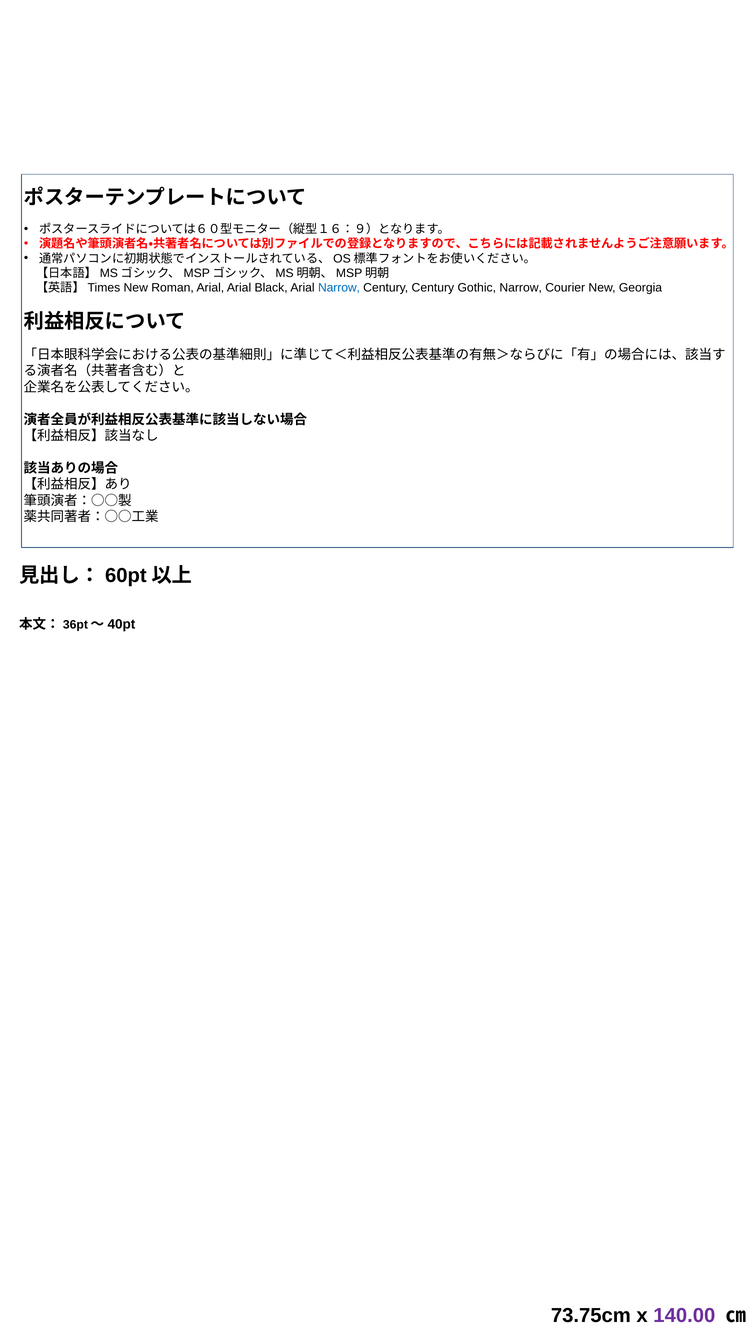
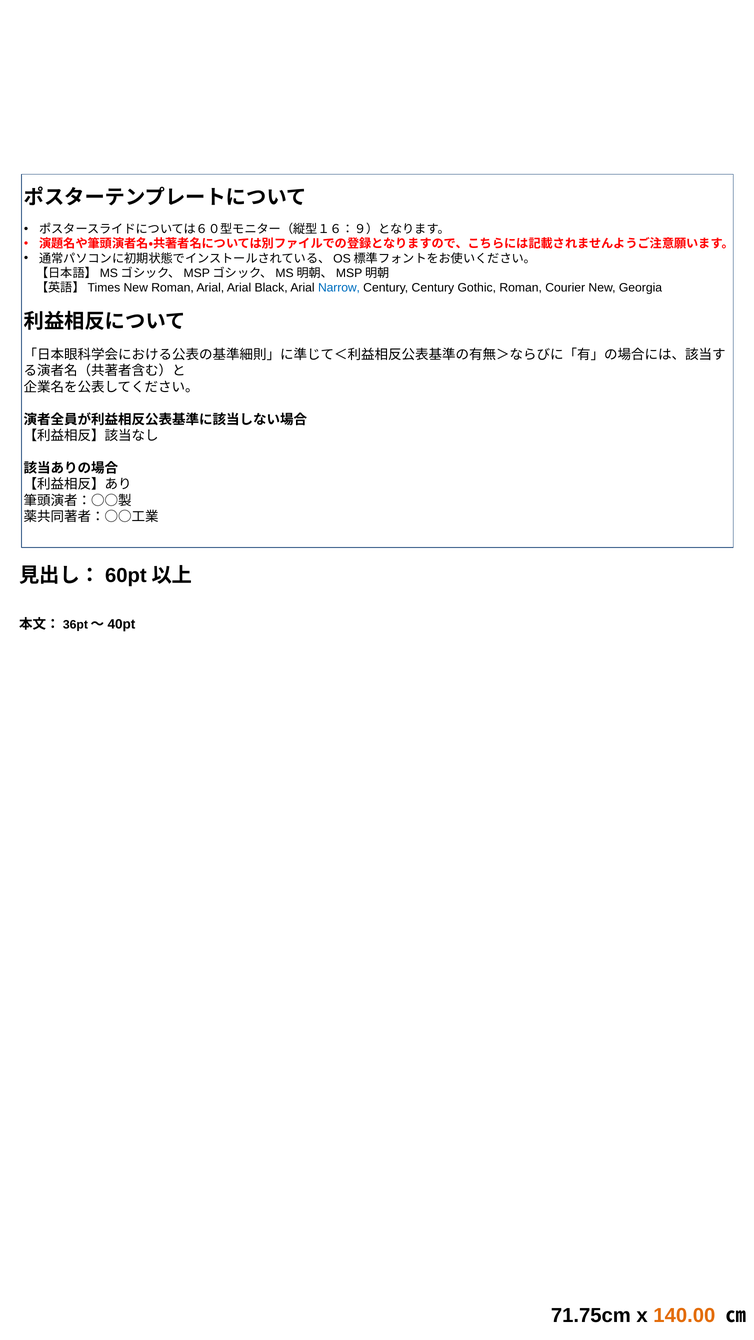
Gothic Narrow: Narrow -> Roman (521, 288)
73.75cm: 73.75cm -> 71.75cm (591, 1316)
140.00 colour: purple -> orange (684, 1316)
